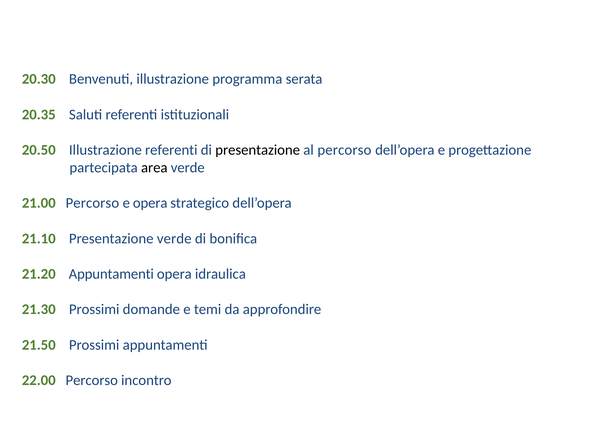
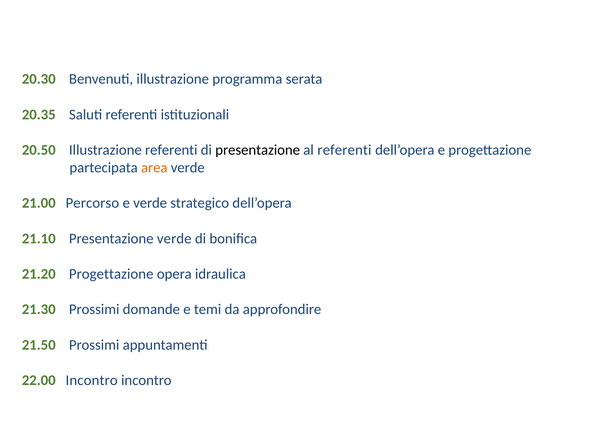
al percorso: percorso -> referenti (344, 150)
area colour: black -> orange (154, 168)
e opera: opera -> verde (150, 203)
21.20 Appuntamenti: Appuntamenti -> Progettazione (111, 274)
22.00 Percorso: Percorso -> Incontro (92, 381)
